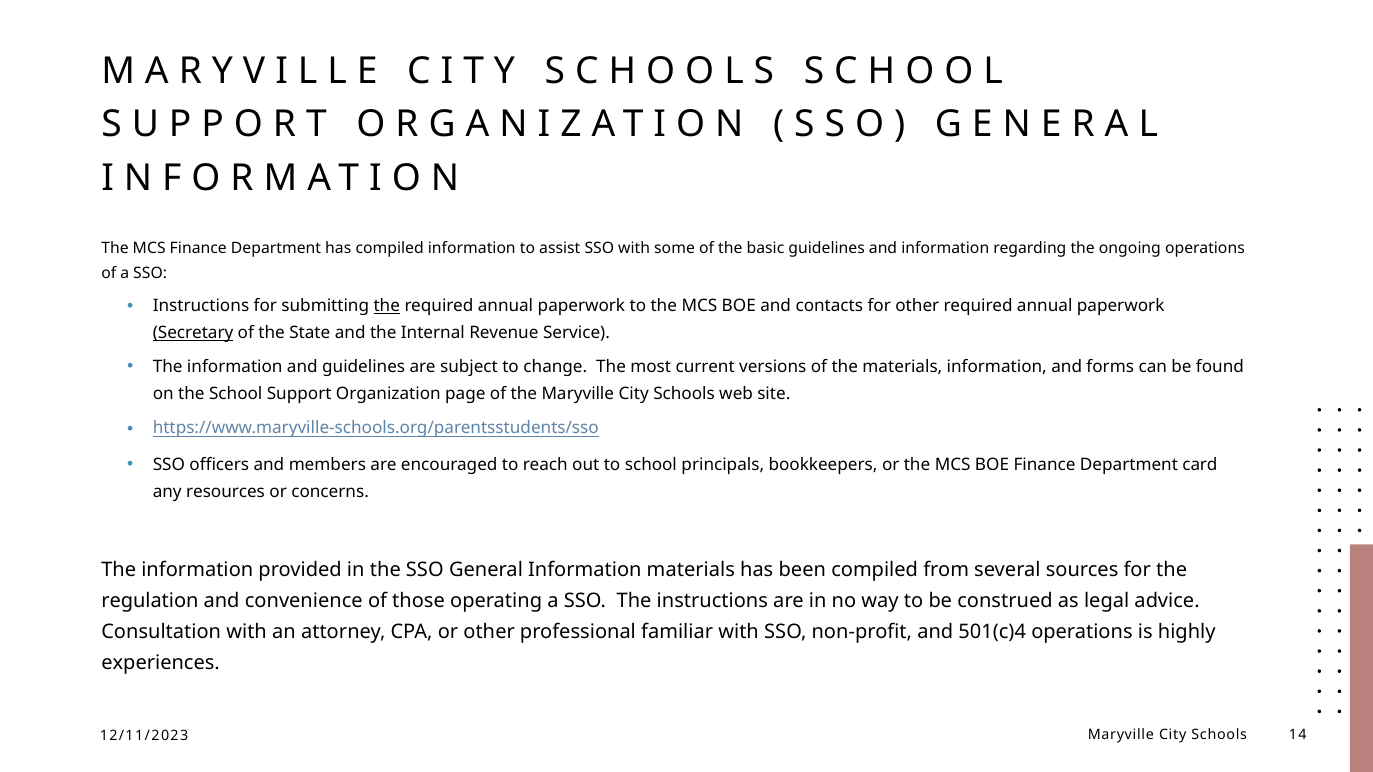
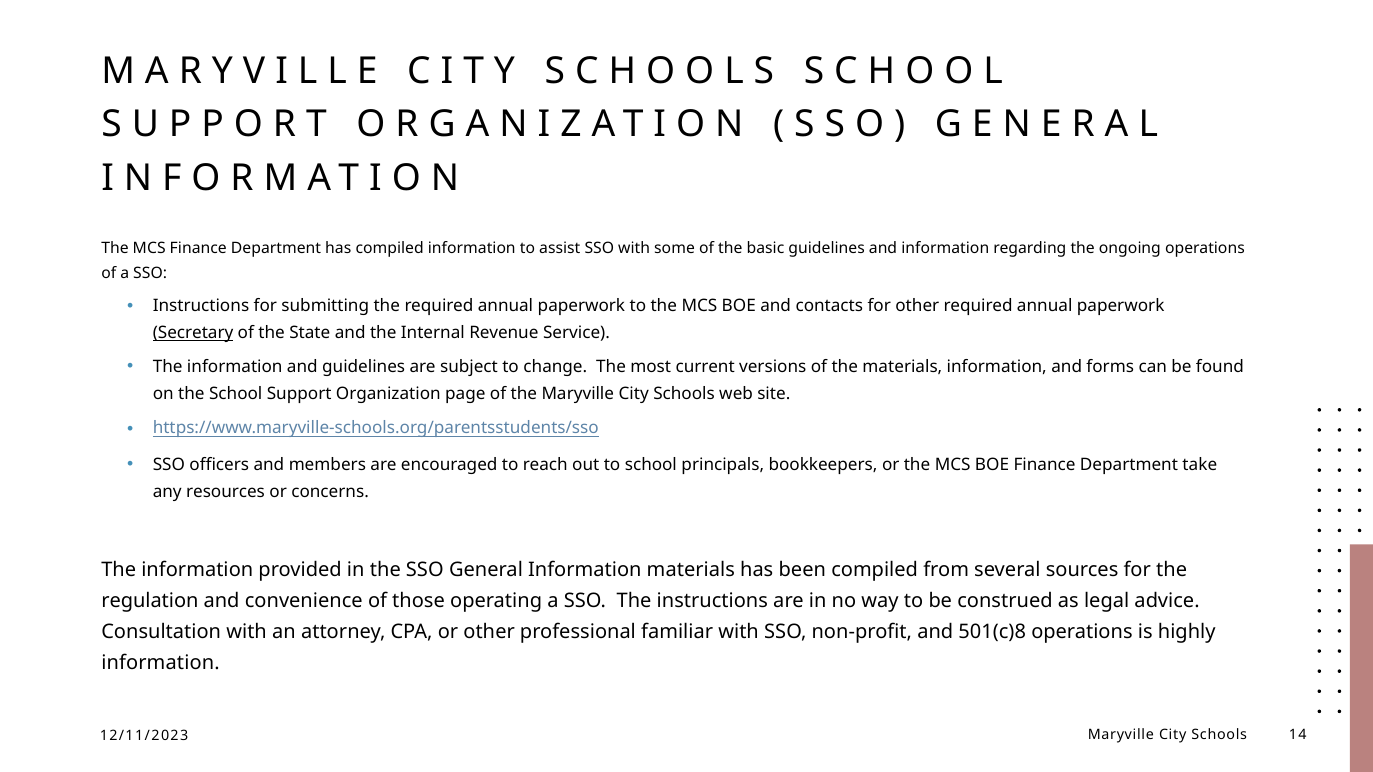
the underline: present -> none (387, 306)
card: card -> take (1200, 465)
501(c)4: 501(c)4 -> 501(c)8 (992, 632)
experiences: experiences -> information (161, 663)
